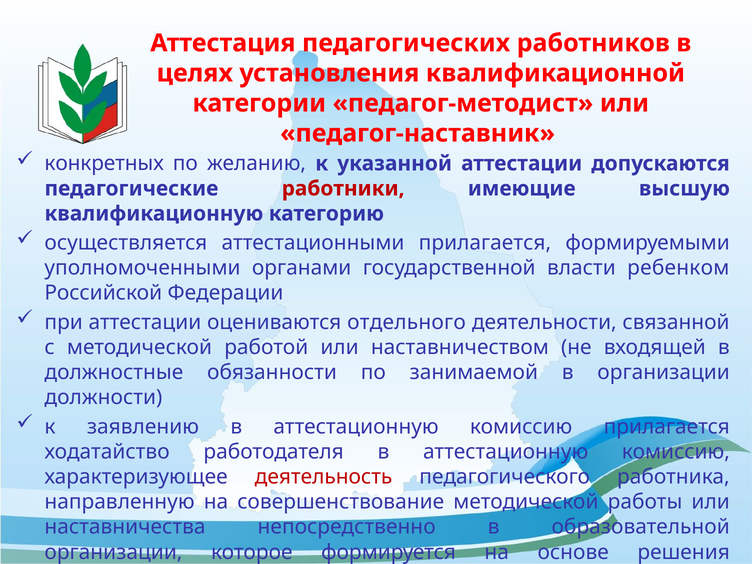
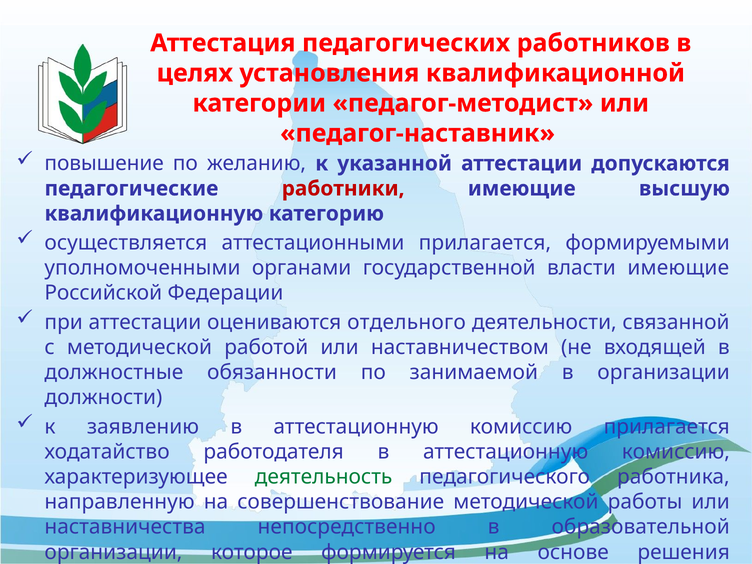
конкретных: конкретных -> повышение (104, 163)
власти ребенком: ребенком -> имеющие (678, 268)
деятельность colour: red -> green (324, 477)
